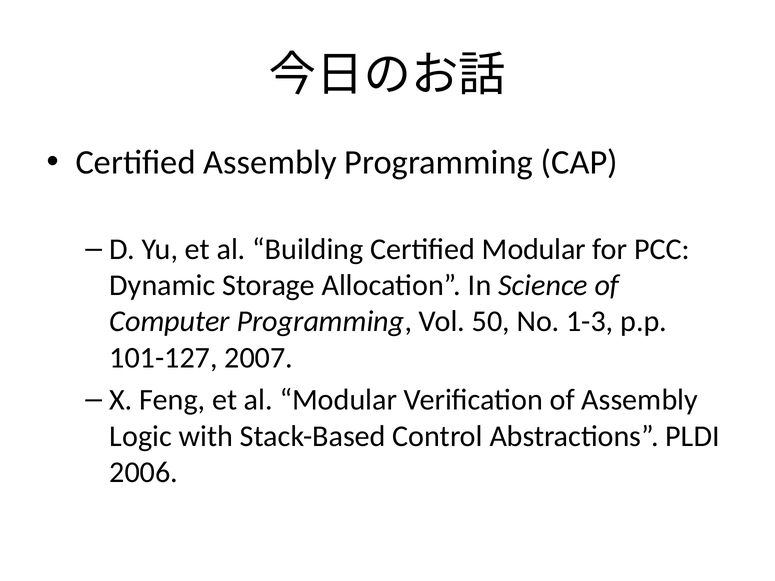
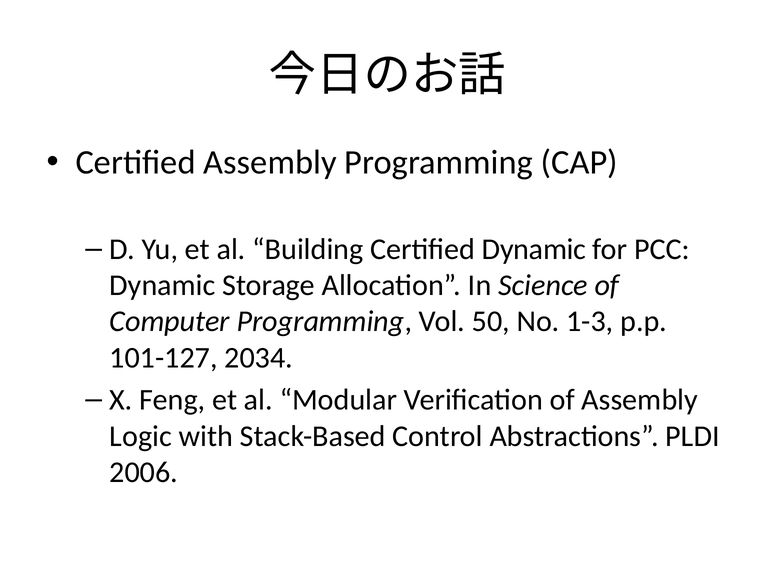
Certified Modular: Modular -> Dynamic (534, 249)
2007: 2007 -> 2034 (259, 358)
